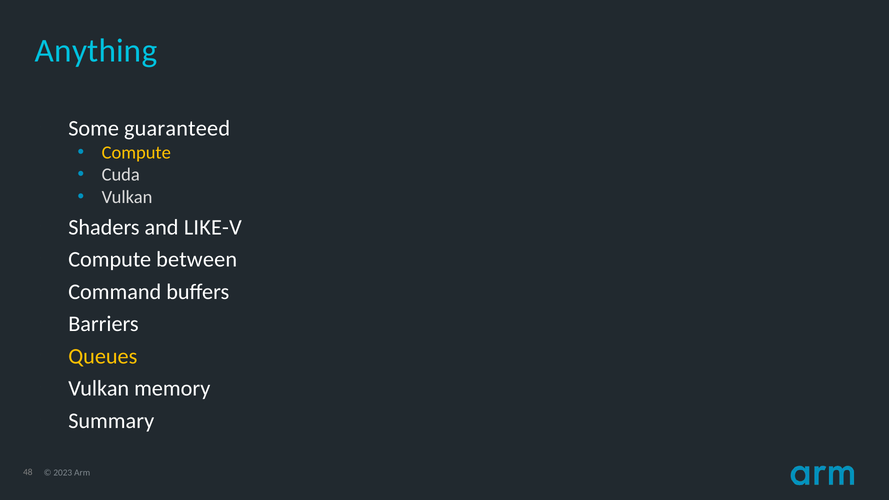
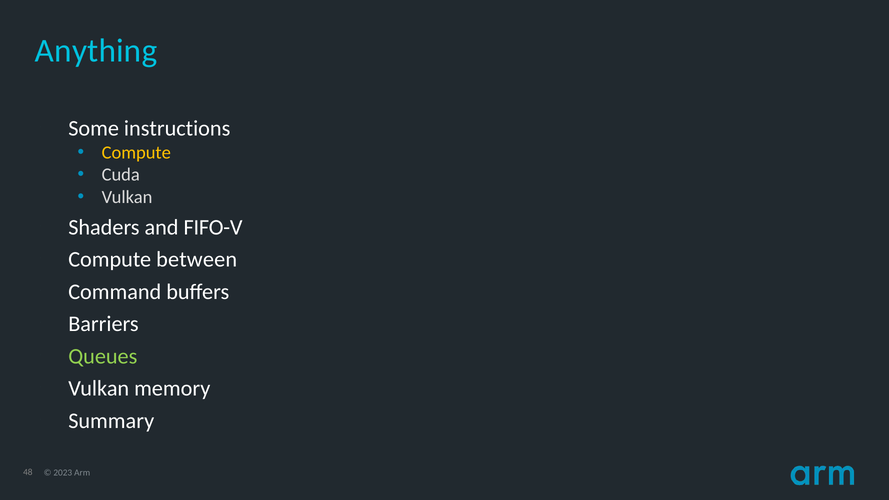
guaranteed: guaranteed -> instructions (177, 128)
LIKE-V: LIKE-V -> FIFO-V (213, 227)
Queues colour: yellow -> light green (103, 356)
